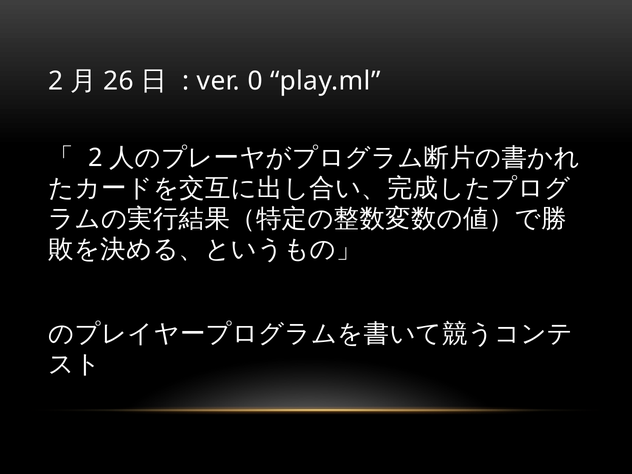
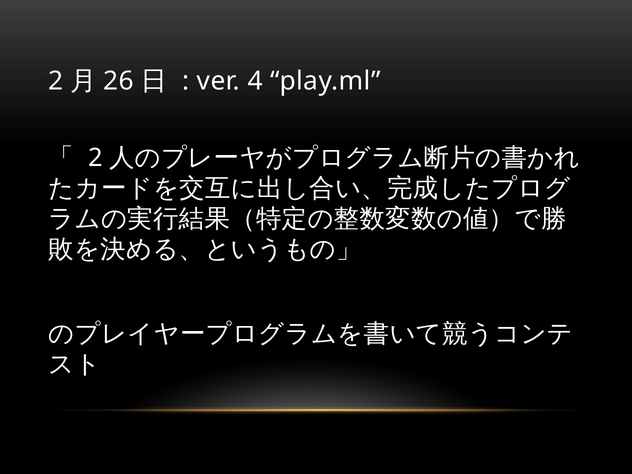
0: 0 -> 4 (255, 81)
